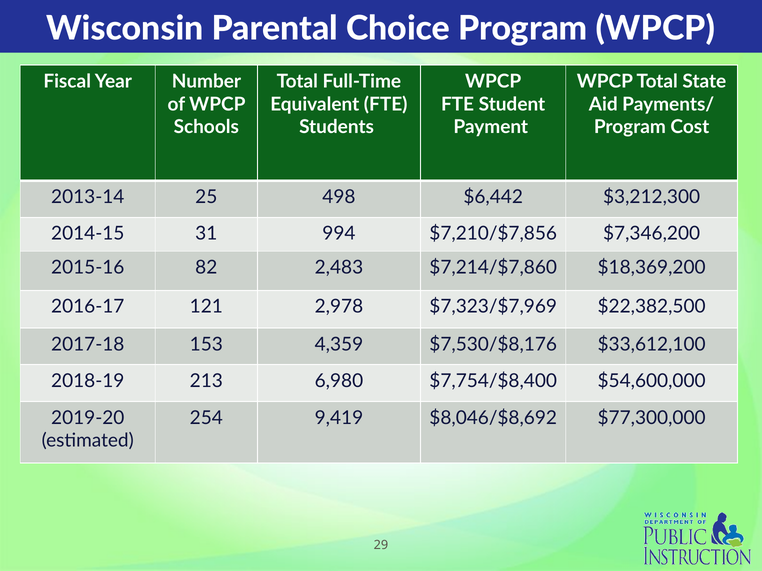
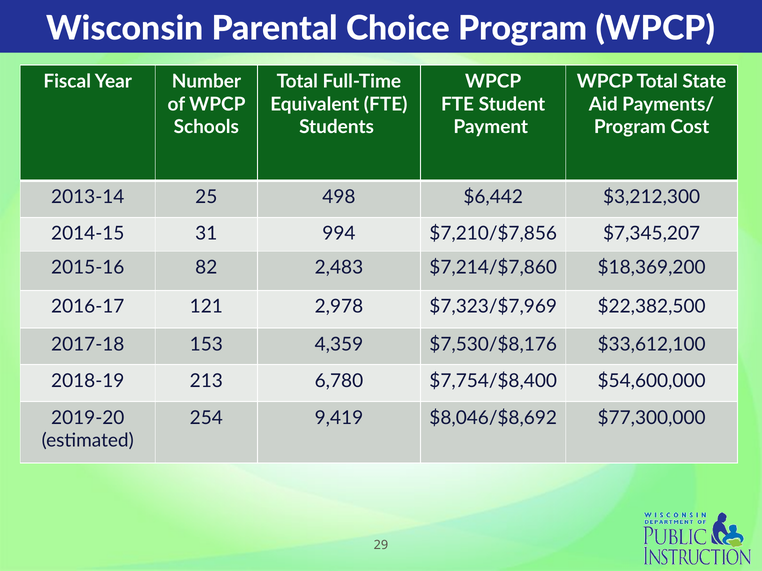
$7,346,200: $7,346,200 -> $7,345,207 (652, 234)
6,980: 6,980 -> 6,780 (339, 381)
